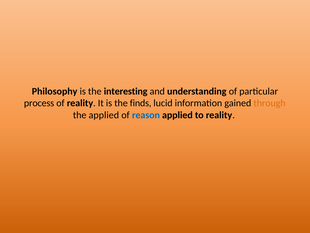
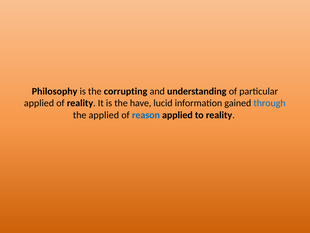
interesting: interesting -> corrupting (126, 91)
process: process -> applied (39, 103)
finds: finds -> have (141, 103)
through colour: orange -> blue (270, 103)
